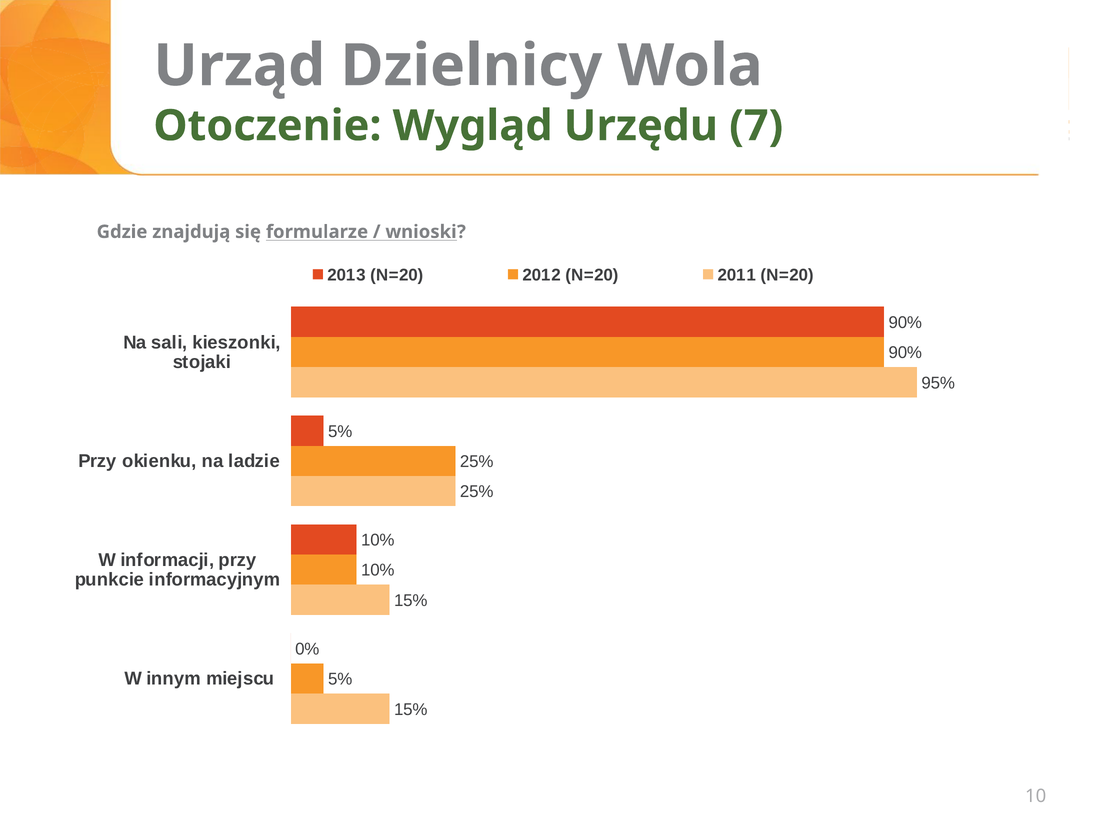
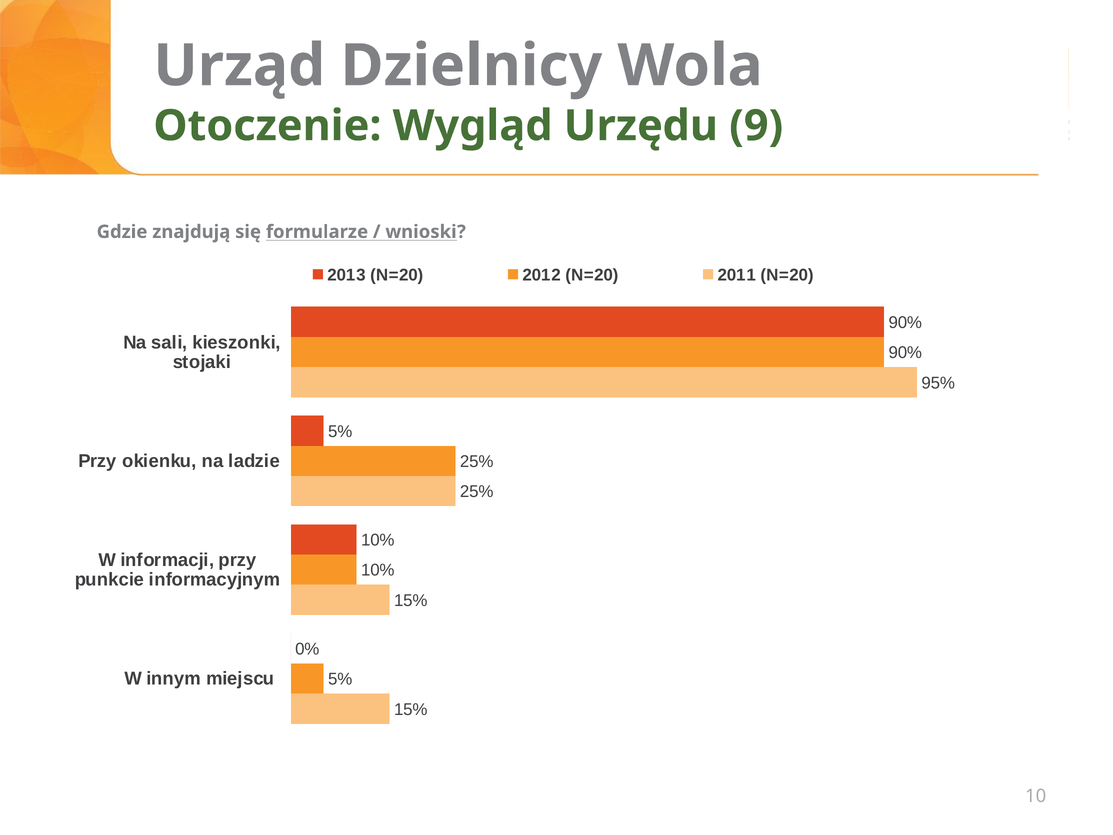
7: 7 -> 9 (756, 126)
